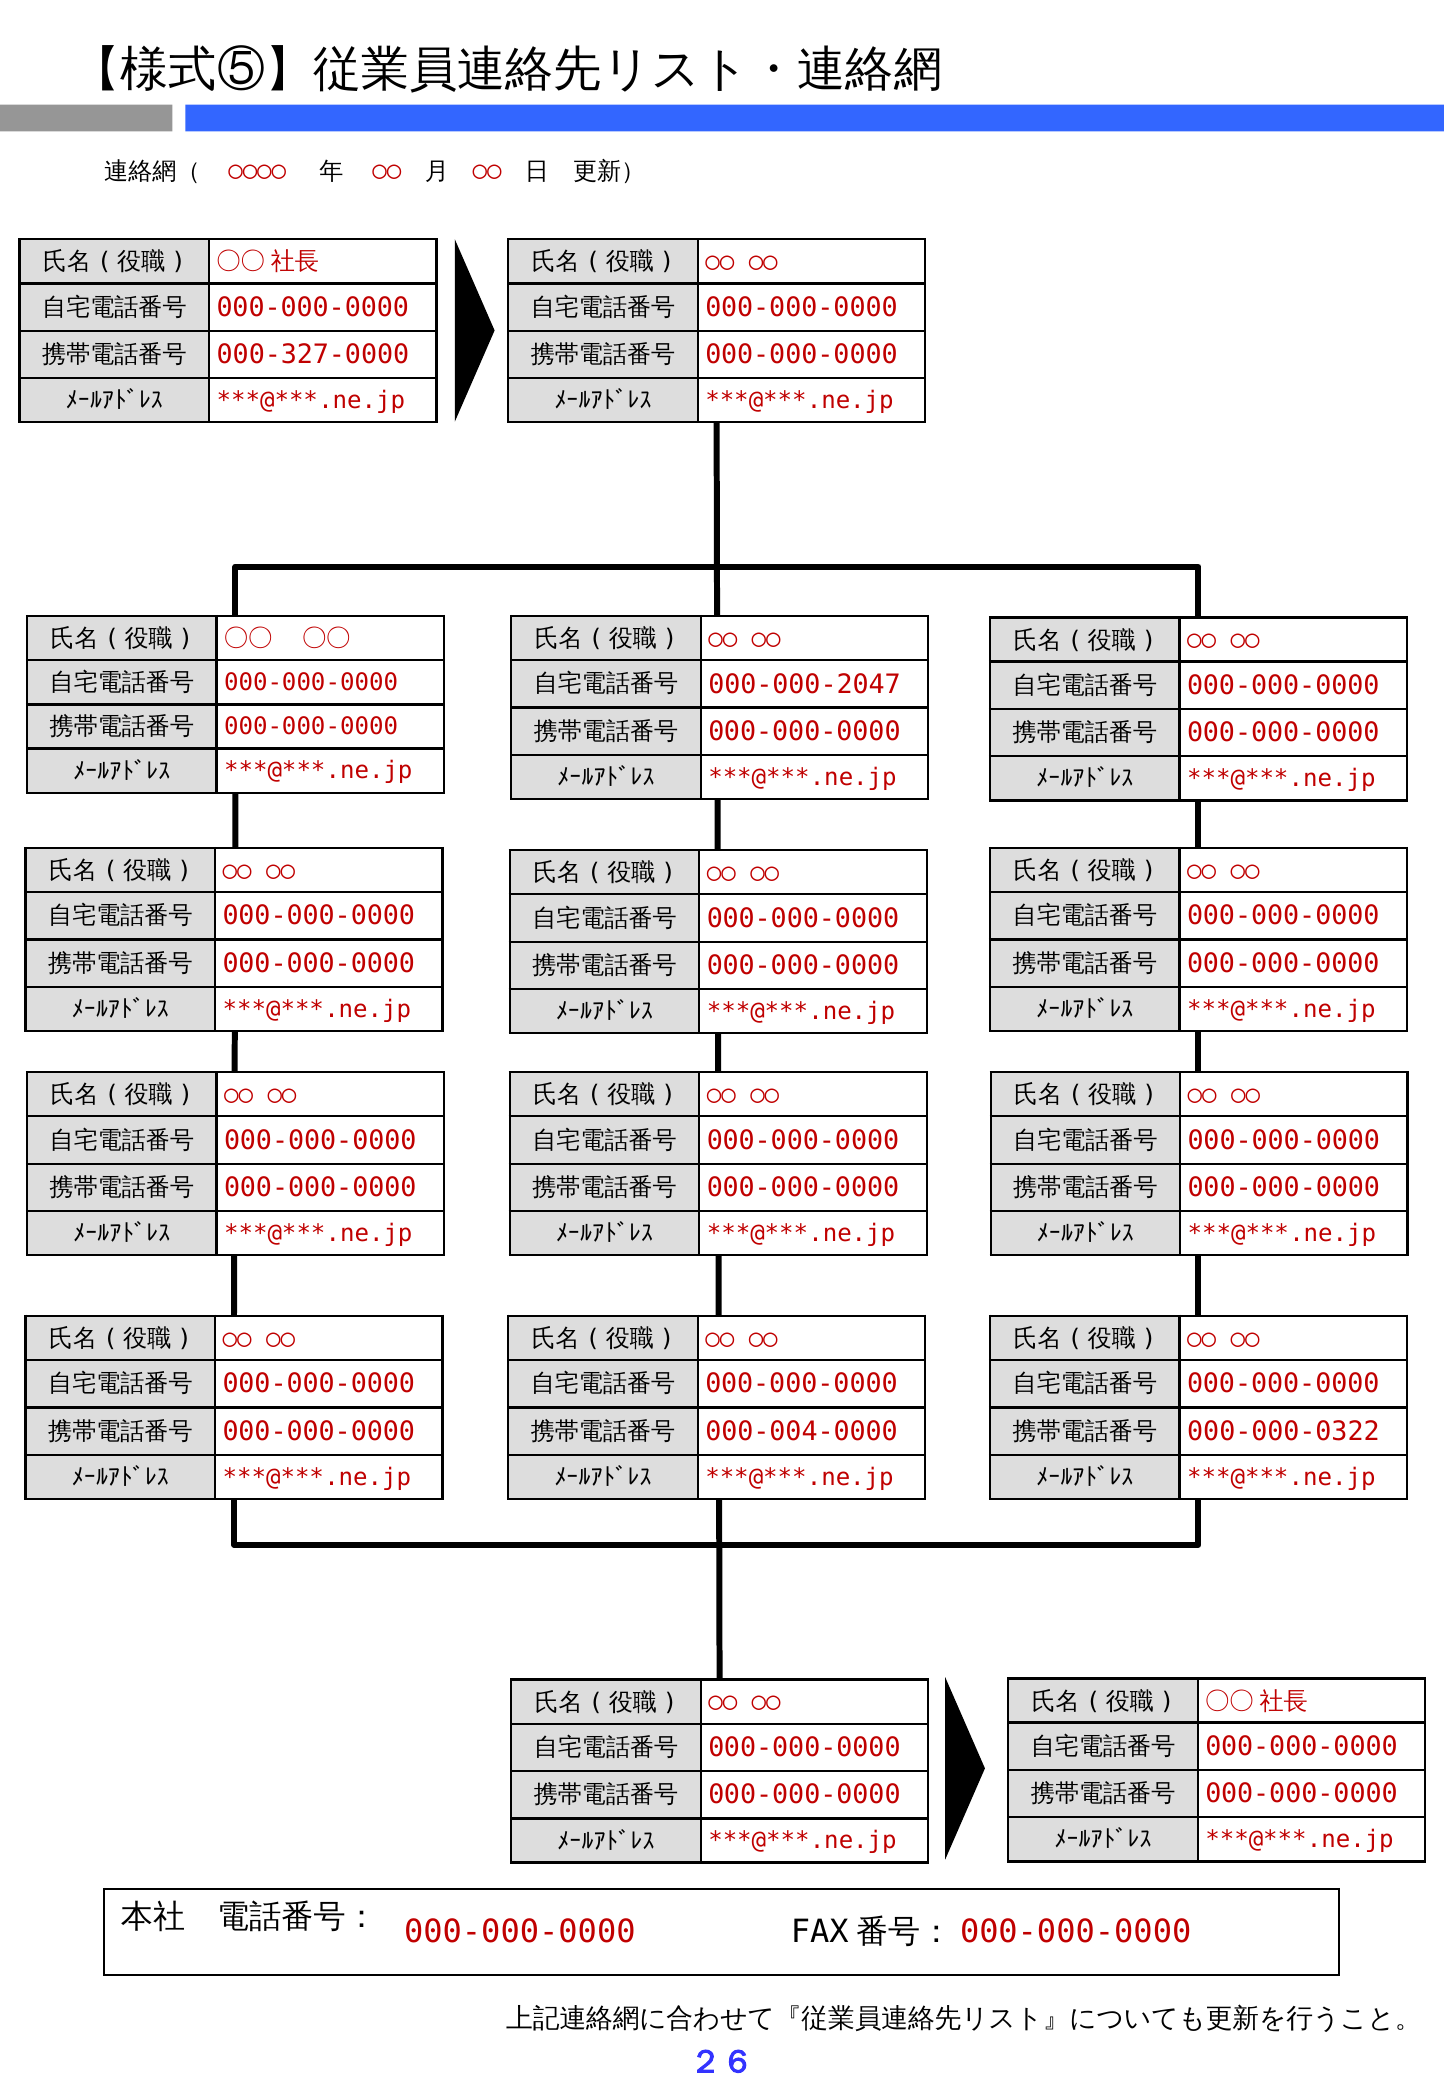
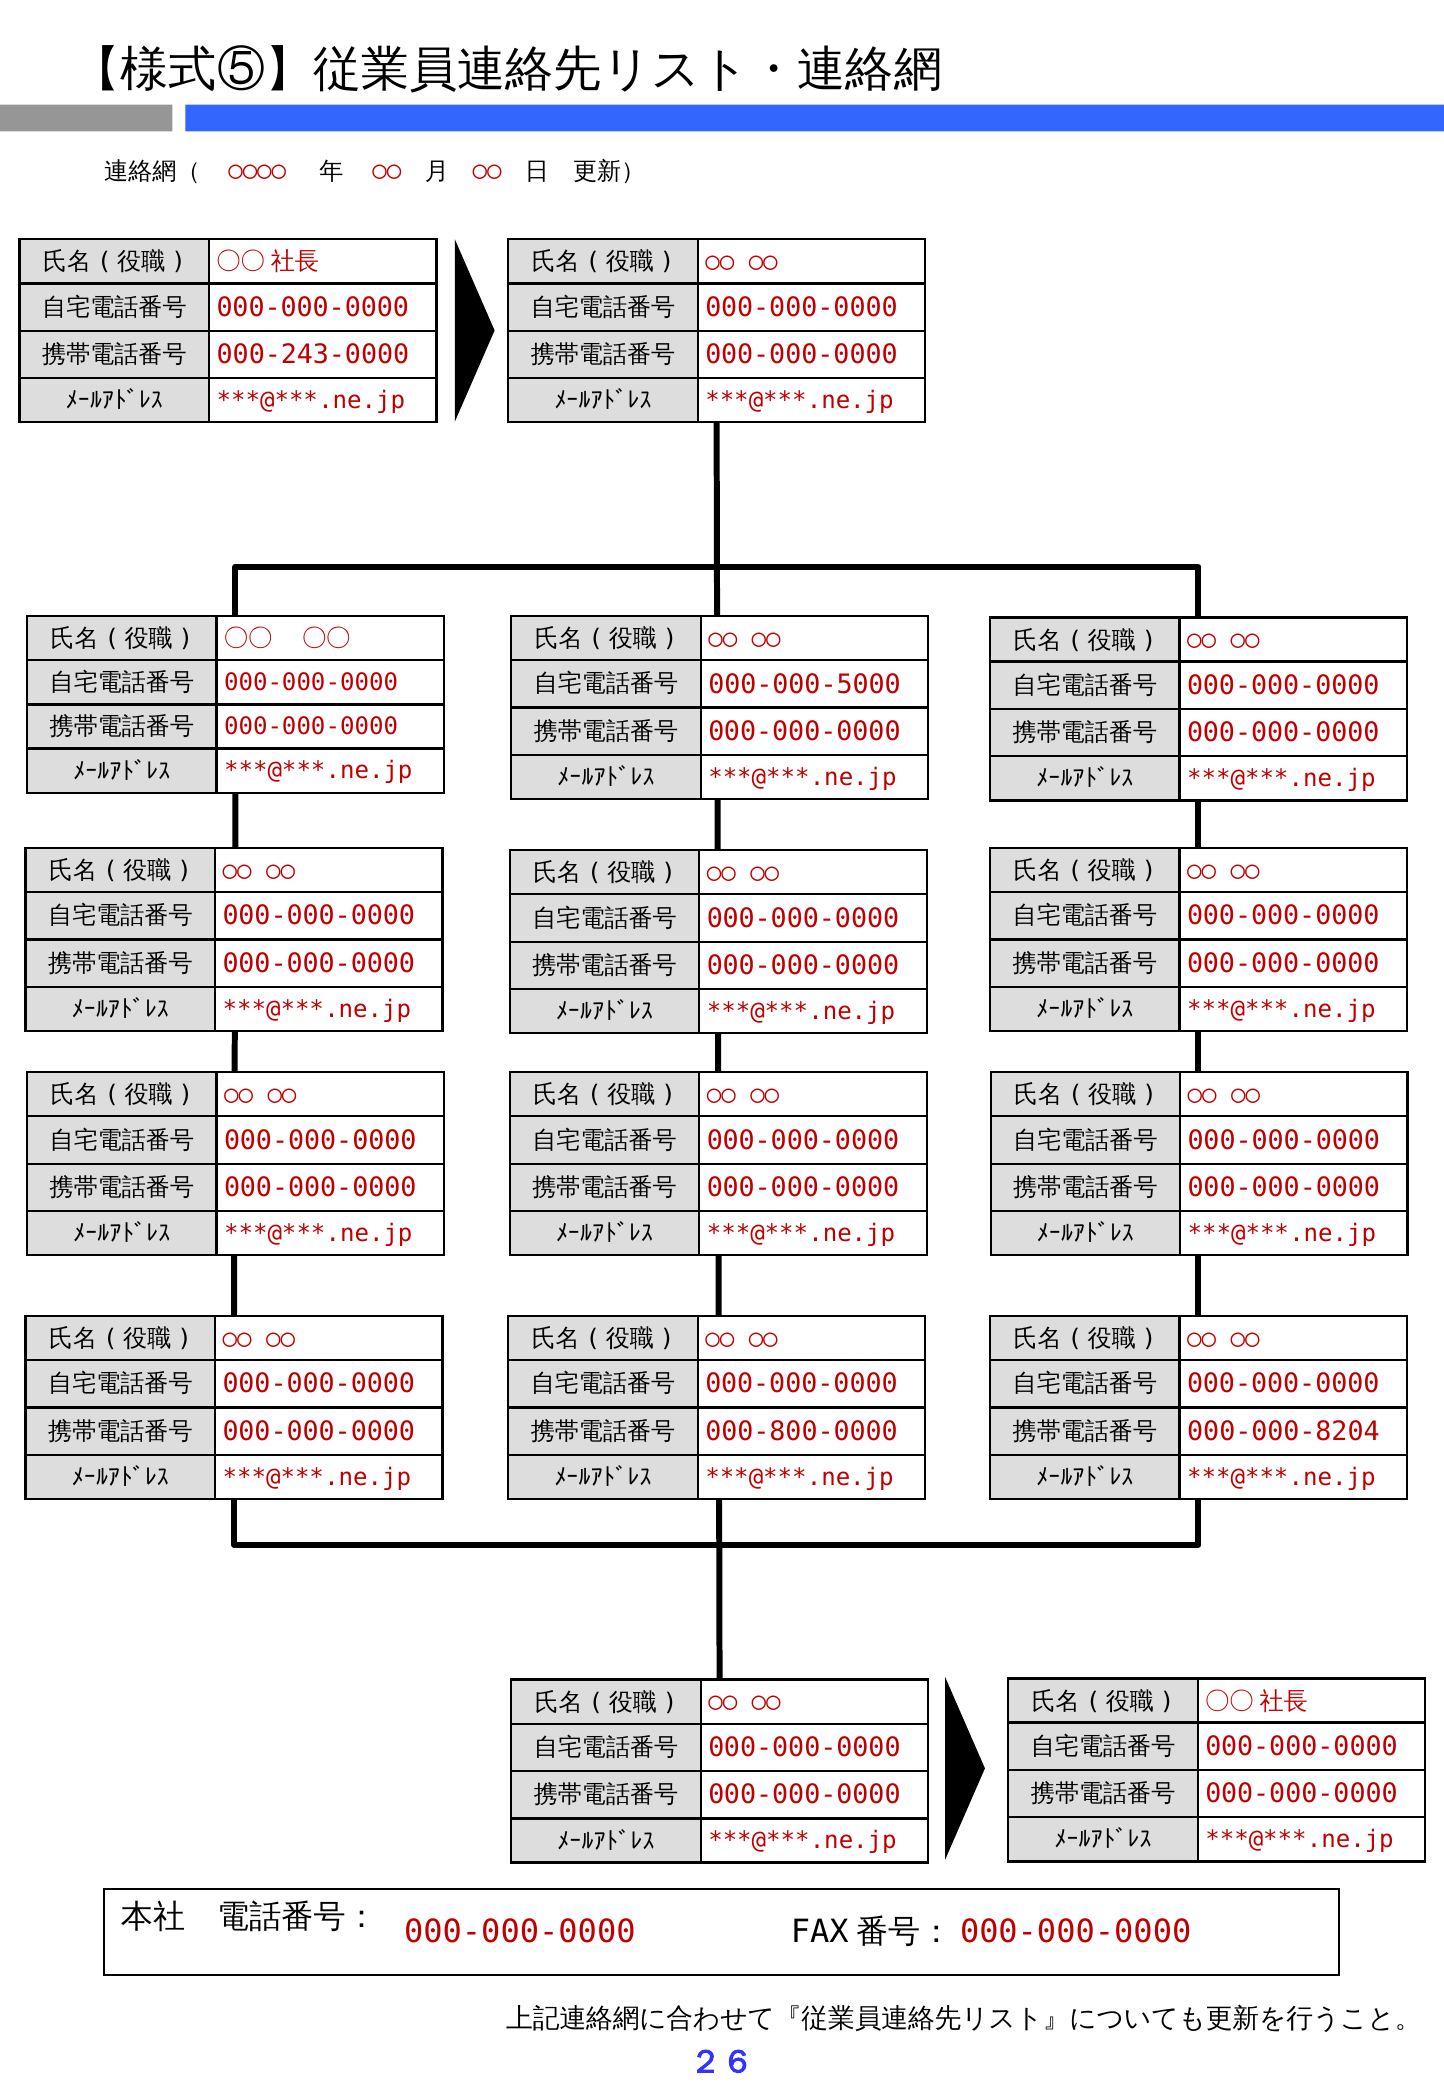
000-327-0000: 000-327-0000 -> 000-243-0000 (313, 355)
000-000-2047: 000-000-2047 -> 000-000-5000 (805, 684)
000-004-0000: 000-004-0000 -> 000-800-0000 (802, 1432)
000-000-0322: 000-000-0322 -> 000-000-8204 (1283, 1432)
